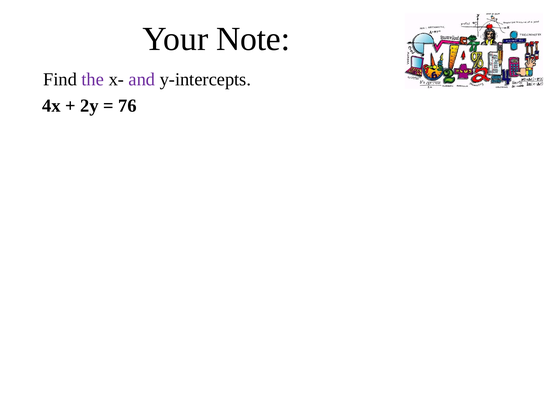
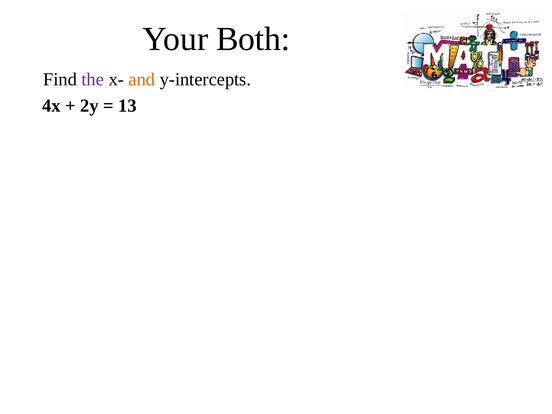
Note: Note -> Both (253, 39)
and colour: purple -> orange (142, 79)
76: 76 -> 13 (128, 106)
